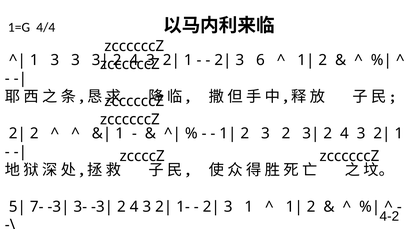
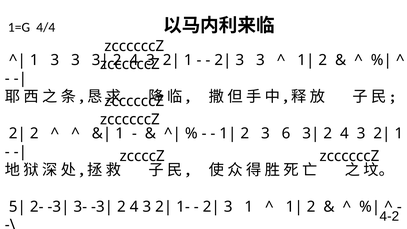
6: 6 -> 3 (260, 60)
3 2: 2 -> 6 (286, 133)
7-: 7- -> 2- (37, 207)
